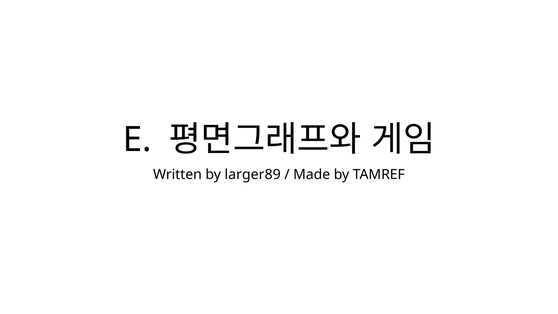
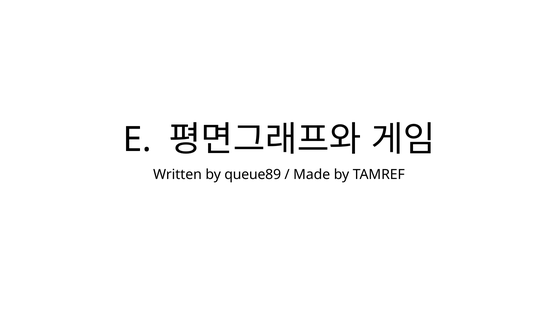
larger89: larger89 -> queue89 (253, 174)
